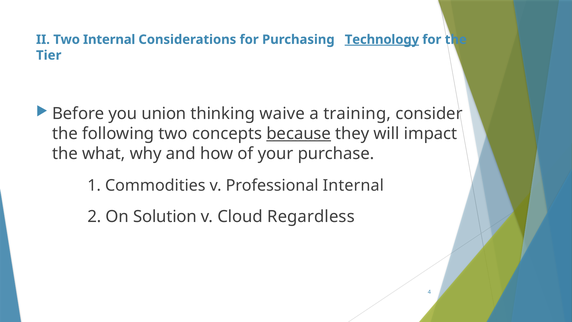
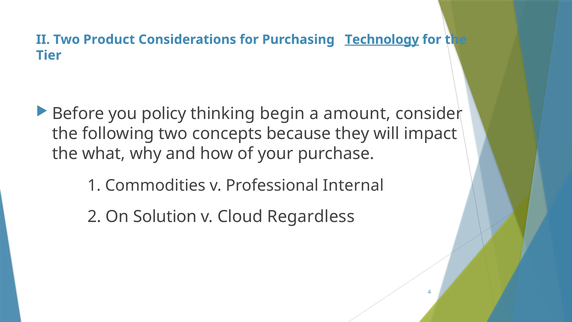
Two Internal: Internal -> Product (109, 40)
union: union -> policy (164, 114)
waive: waive -> begin (282, 114)
training: training -> amount (357, 114)
because underline: present -> none (299, 134)
